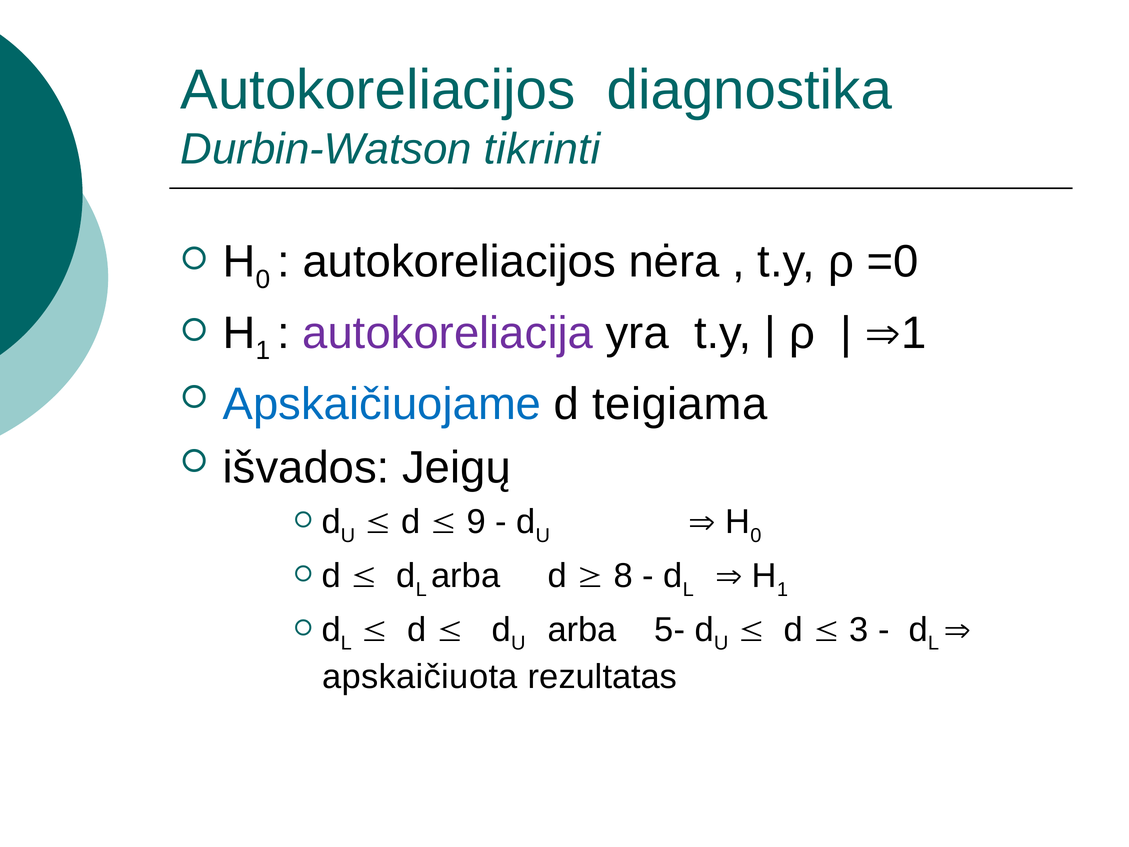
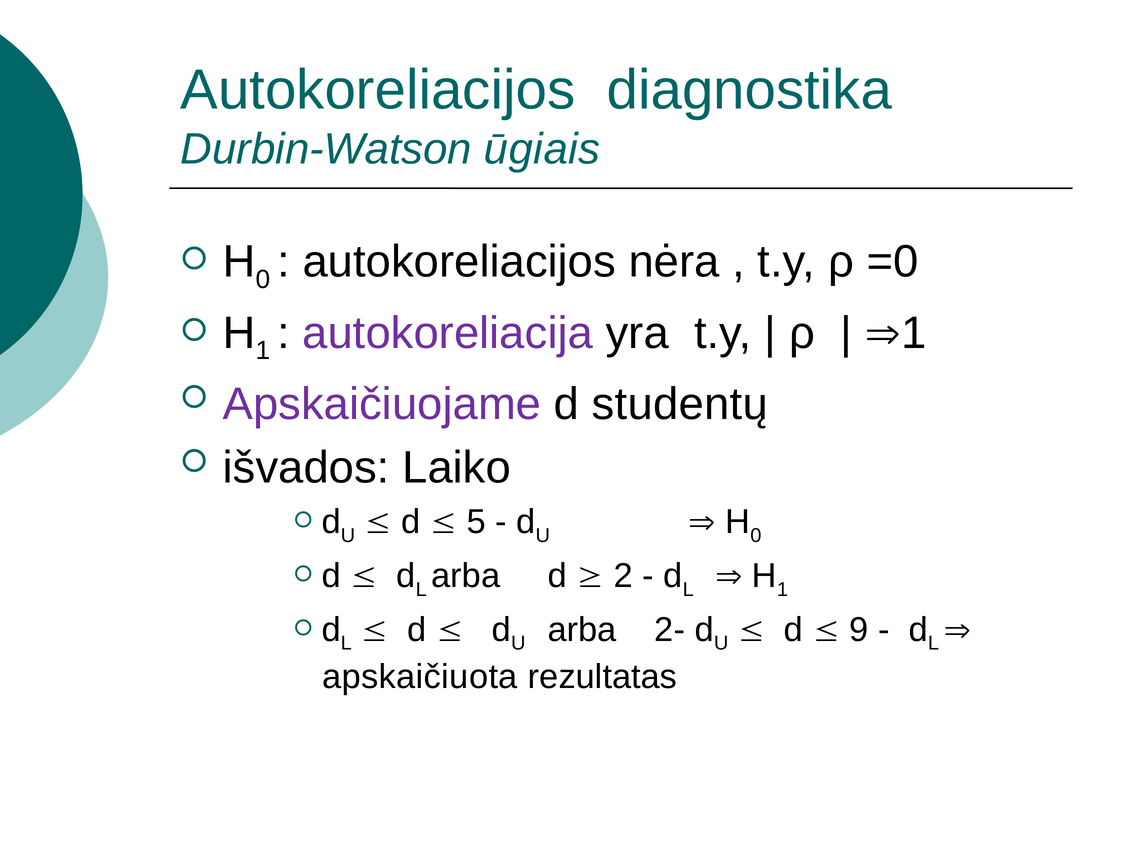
tikrinti: tikrinti -> ūgiais (542, 149)
Apskaičiuojame colour: blue -> purple (382, 404)
teigiama: teigiama -> studentų (680, 404)
Jeigų: Jeigų -> Laiko (457, 468)
9: 9 -> 5 (476, 522)
8: 8 -> 2 (623, 576)
5-: 5- -> 2- (670, 630)
3: 3 -> 9 (859, 630)
